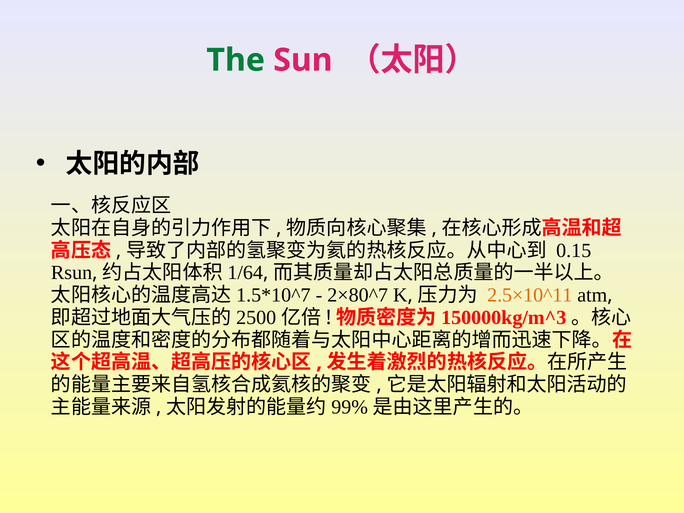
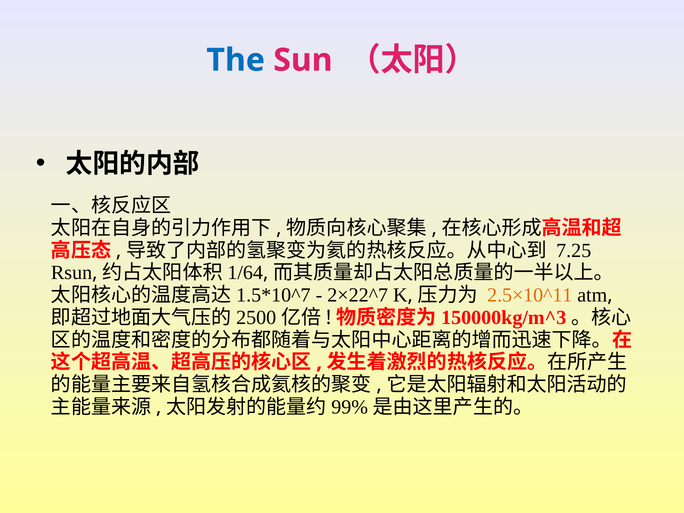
The colour: green -> blue (236, 60)
0.15: 0.15 -> 7.25 (574, 250)
2×80^7: 2×80^7 -> 2×22^7 (358, 295)
